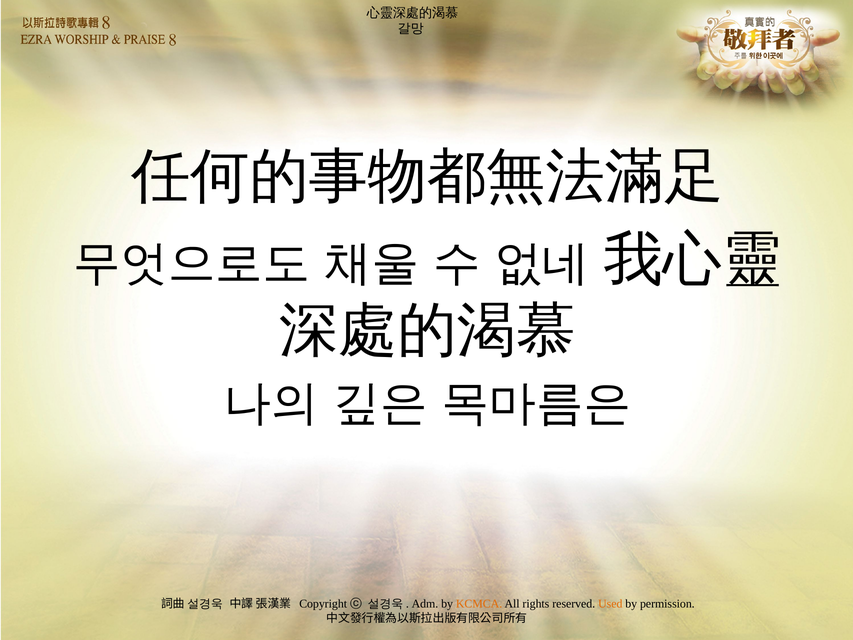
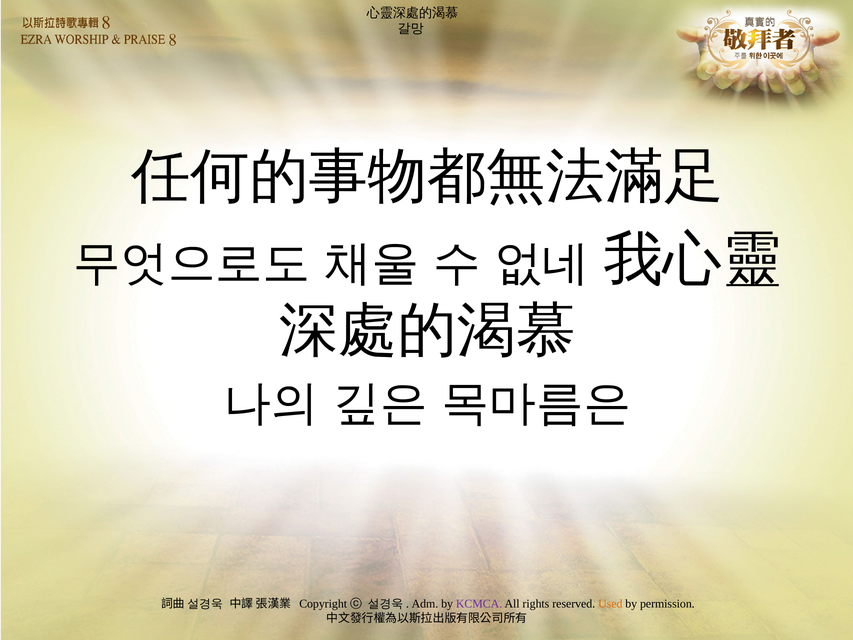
KCMCA colour: orange -> purple (479, 604)
